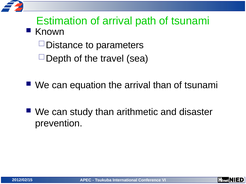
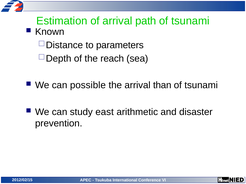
travel: travel -> reach (112, 59)
equation: equation -> possible (88, 85)
study than: than -> east (105, 112)
